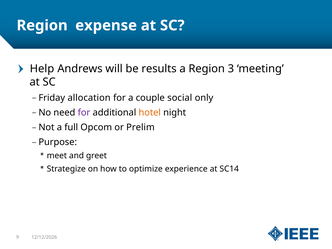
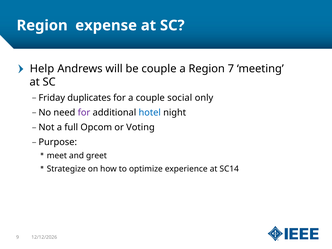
be results: results -> couple (159, 69)
3: 3 -> 7 (231, 69)
allocation: allocation -> duplicates (89, 98)
hotel colour: orange -> blue (150, 113)
Prelim: Prelim -> Voting (140, 127)
